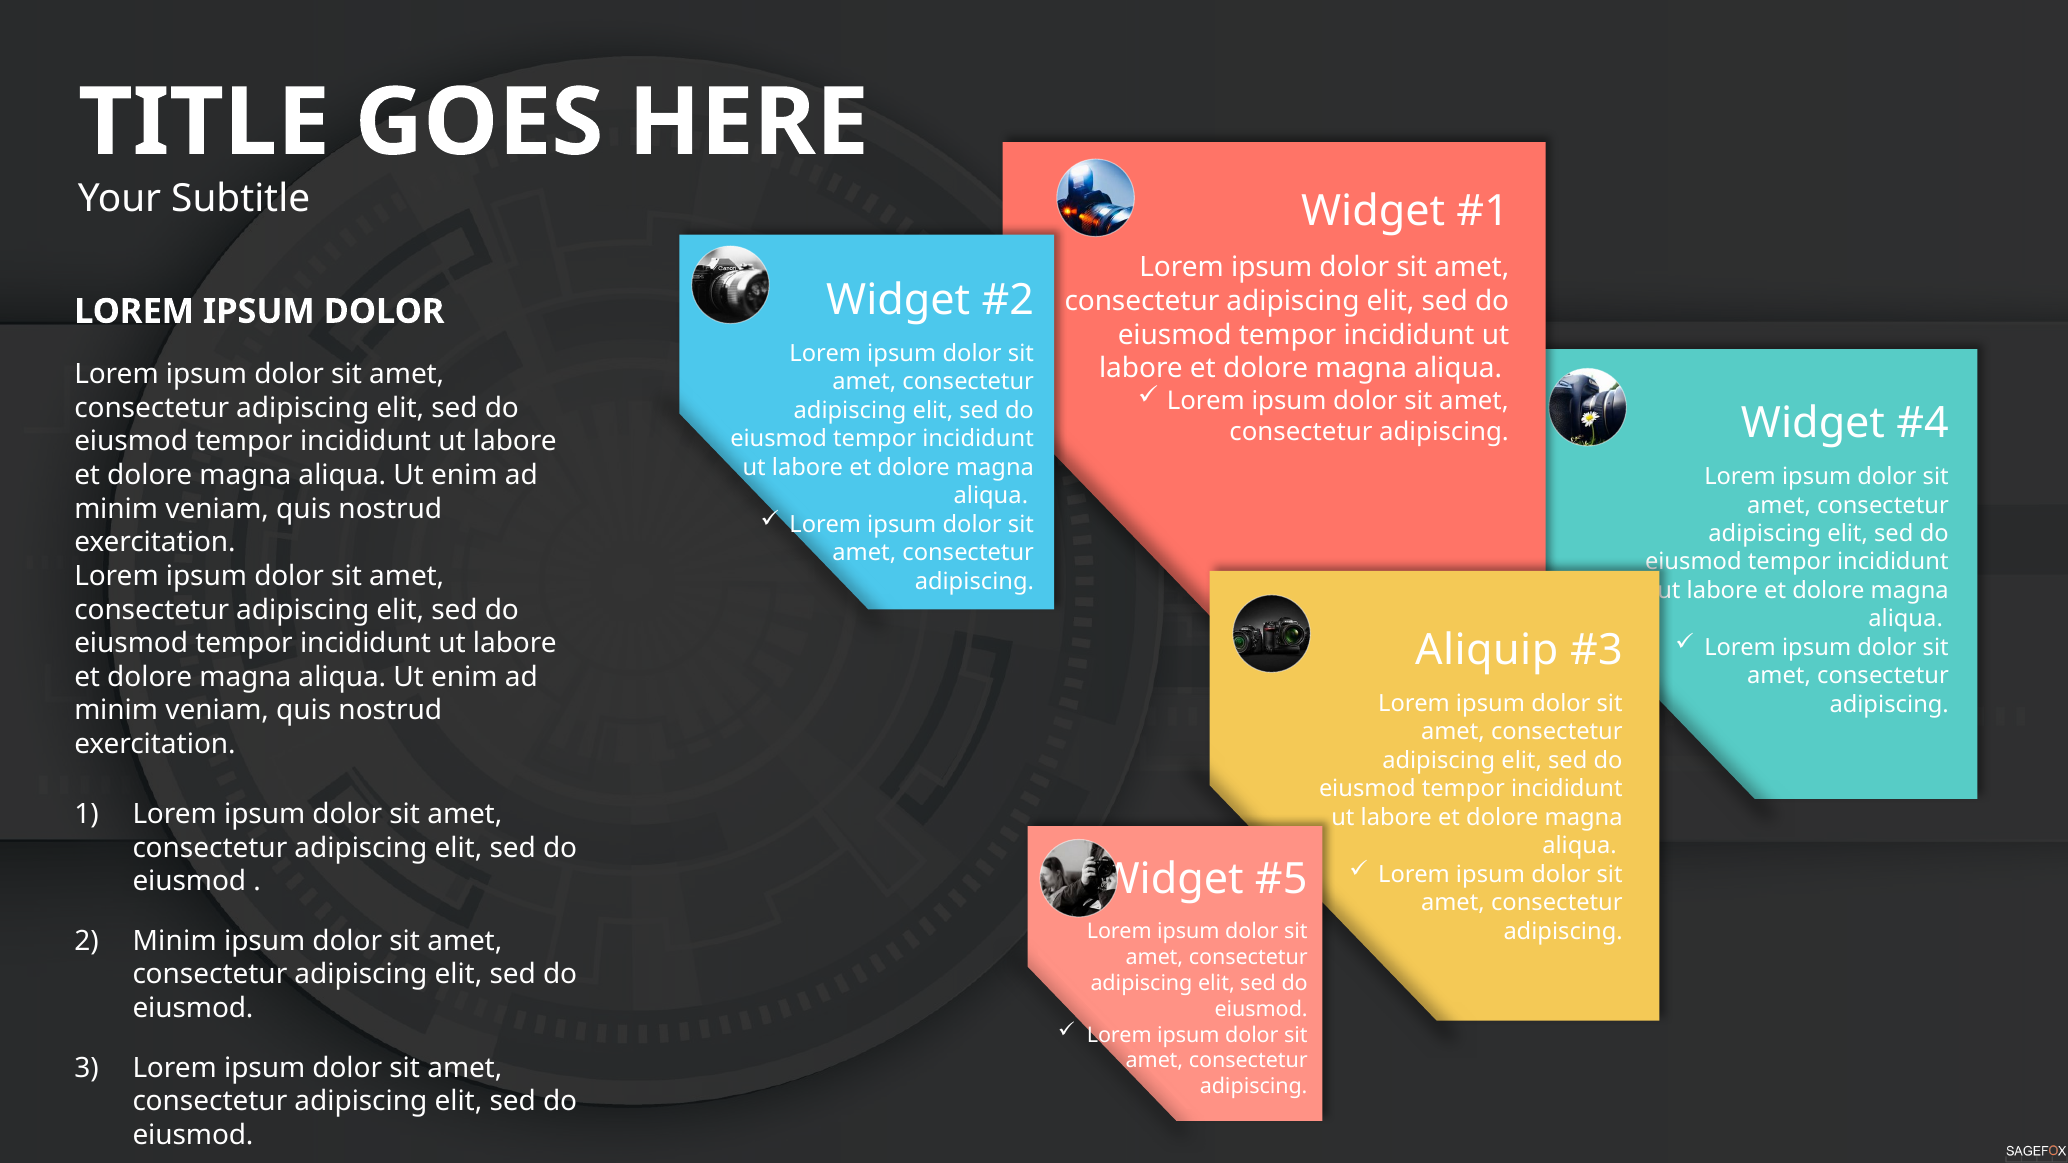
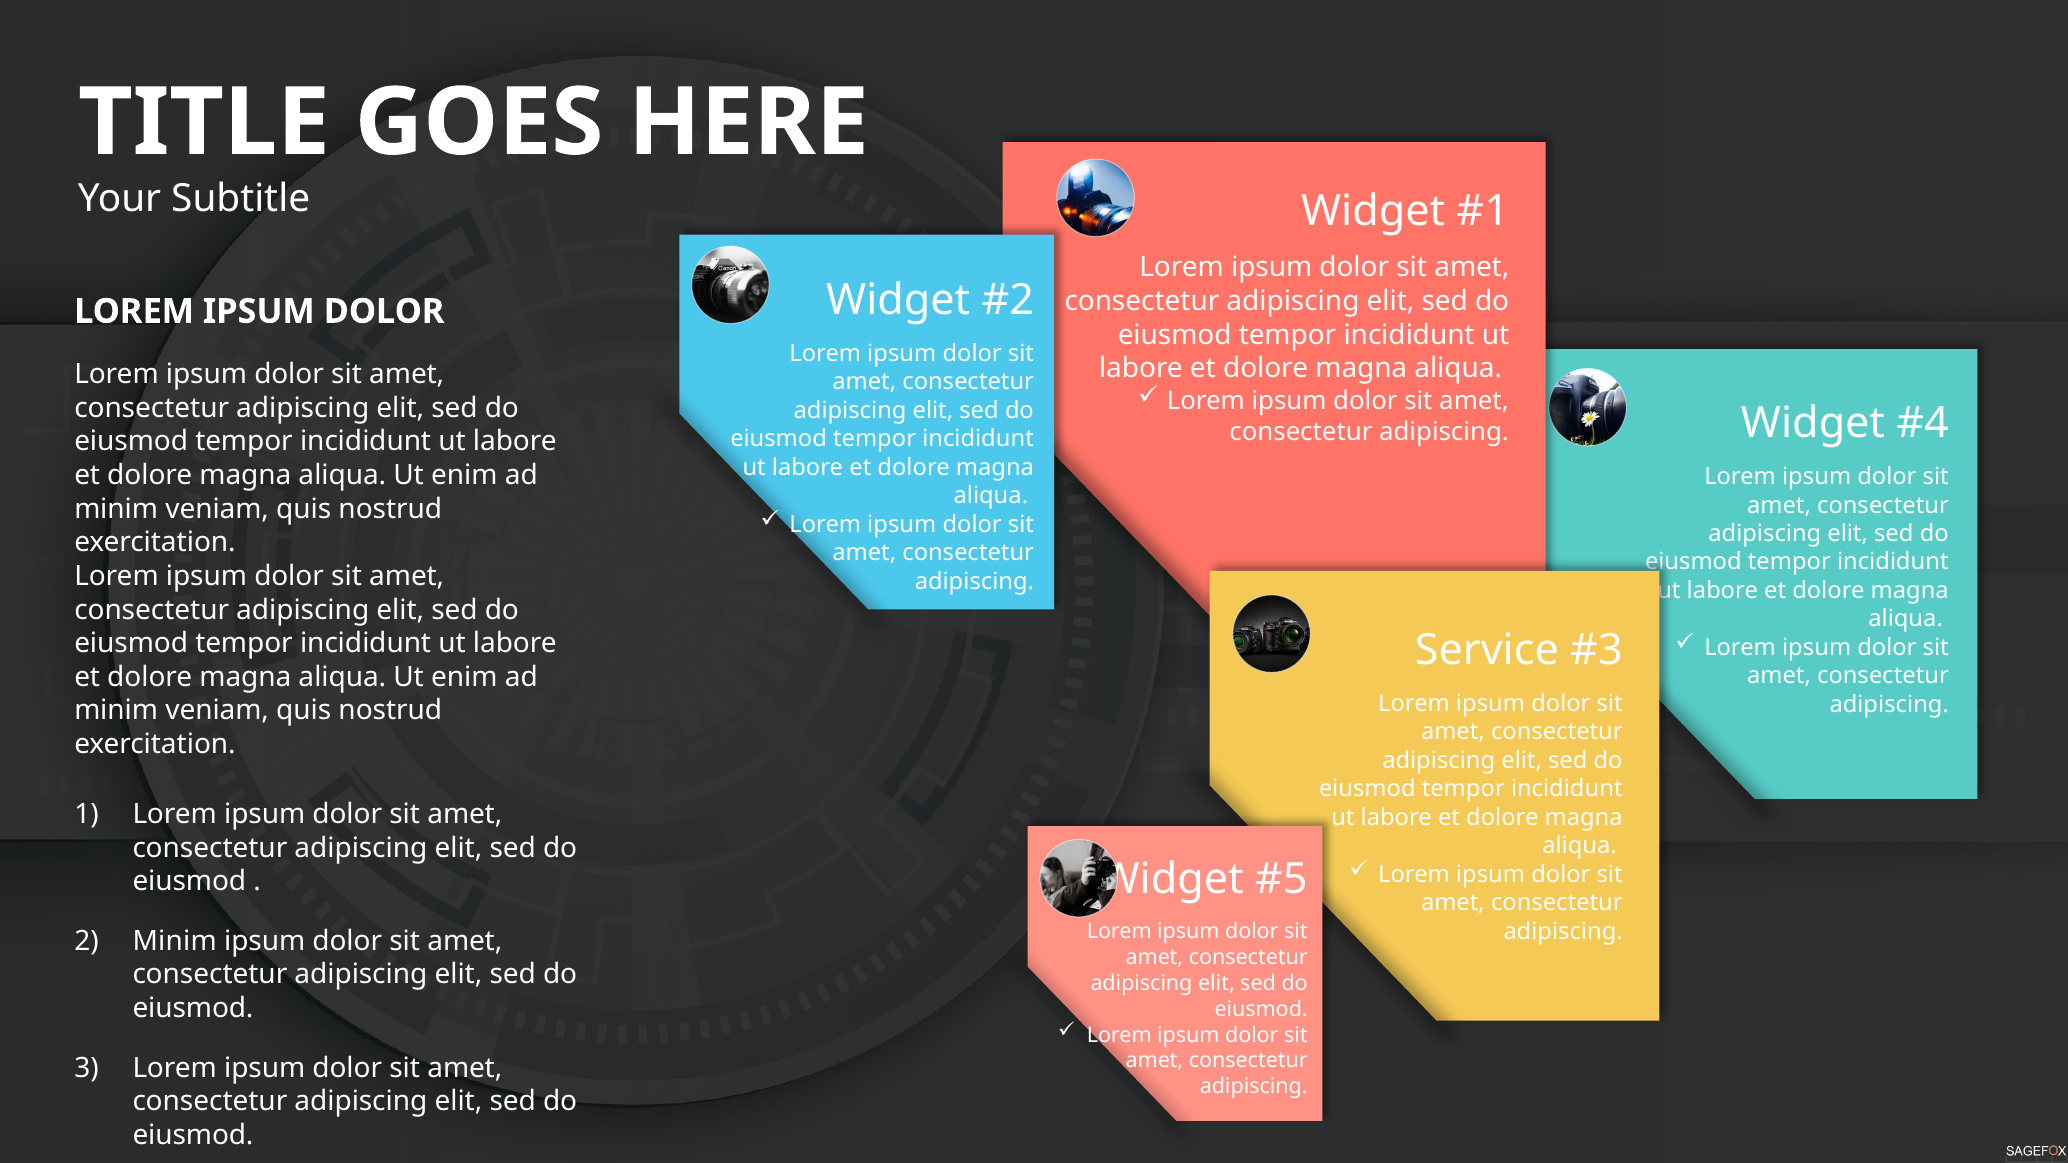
Aliquip: Aliquip -> Service (1487, 650)
